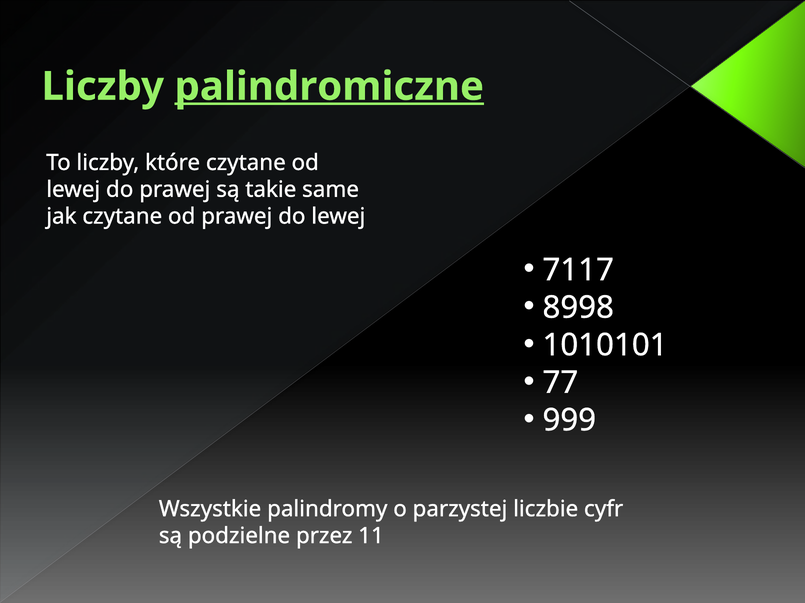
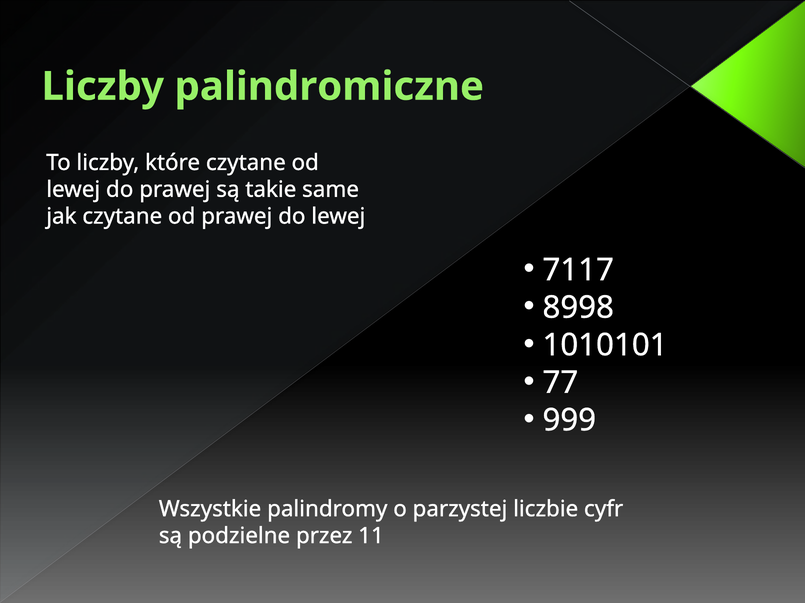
palindromiczne underline: present -> none (329, 87)
